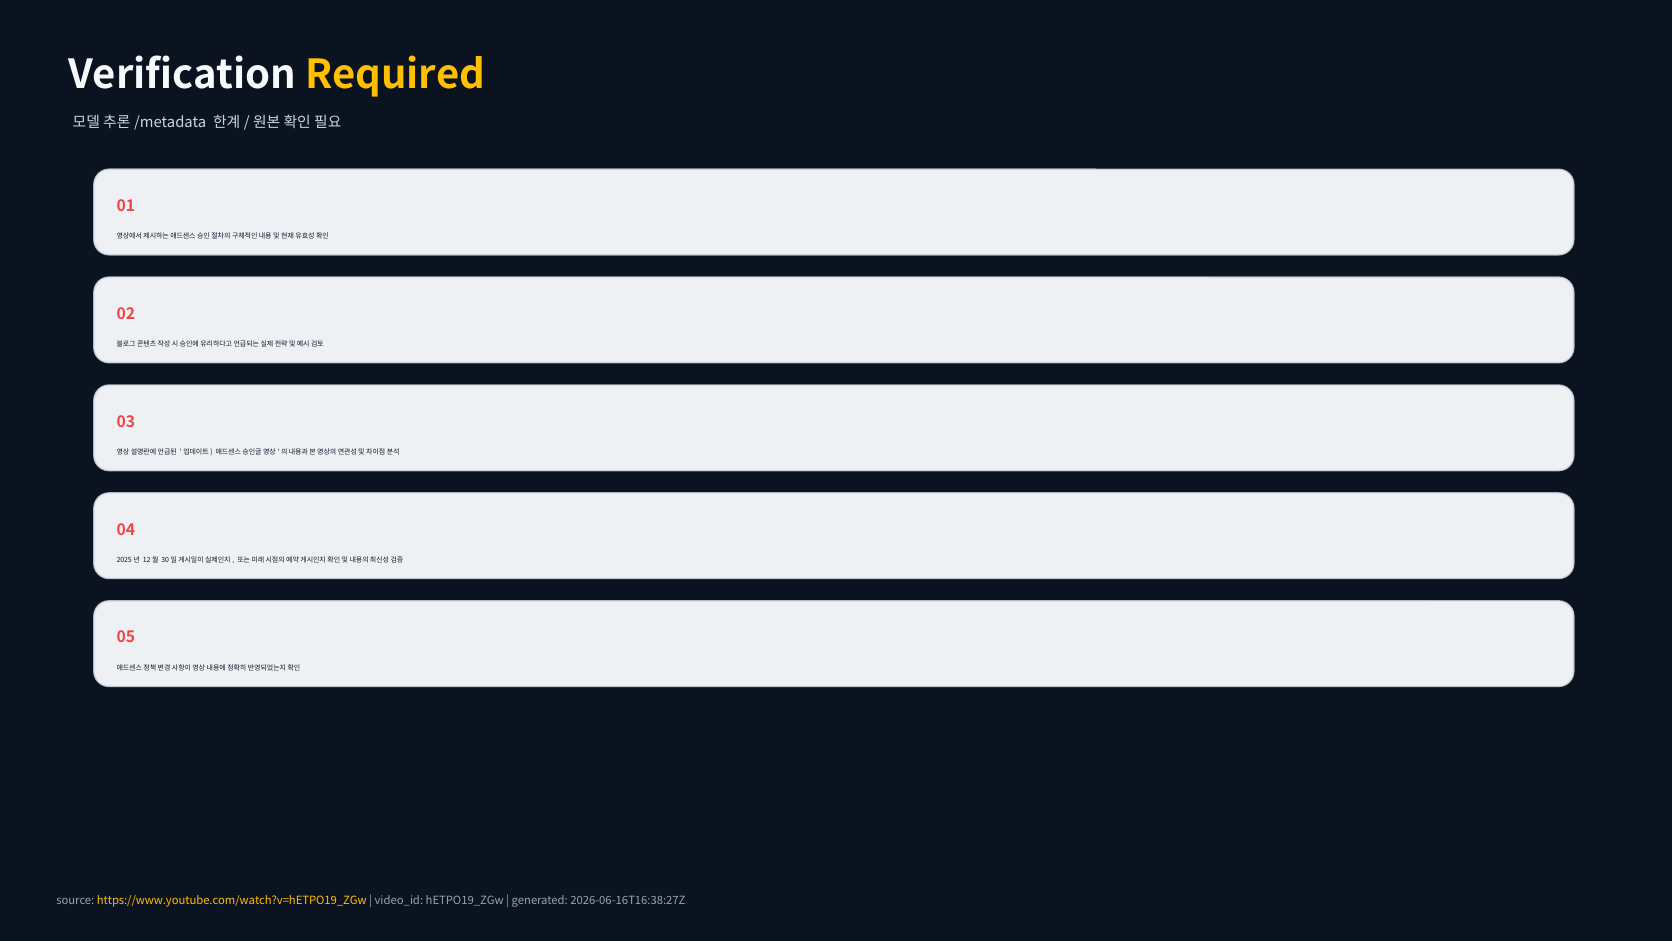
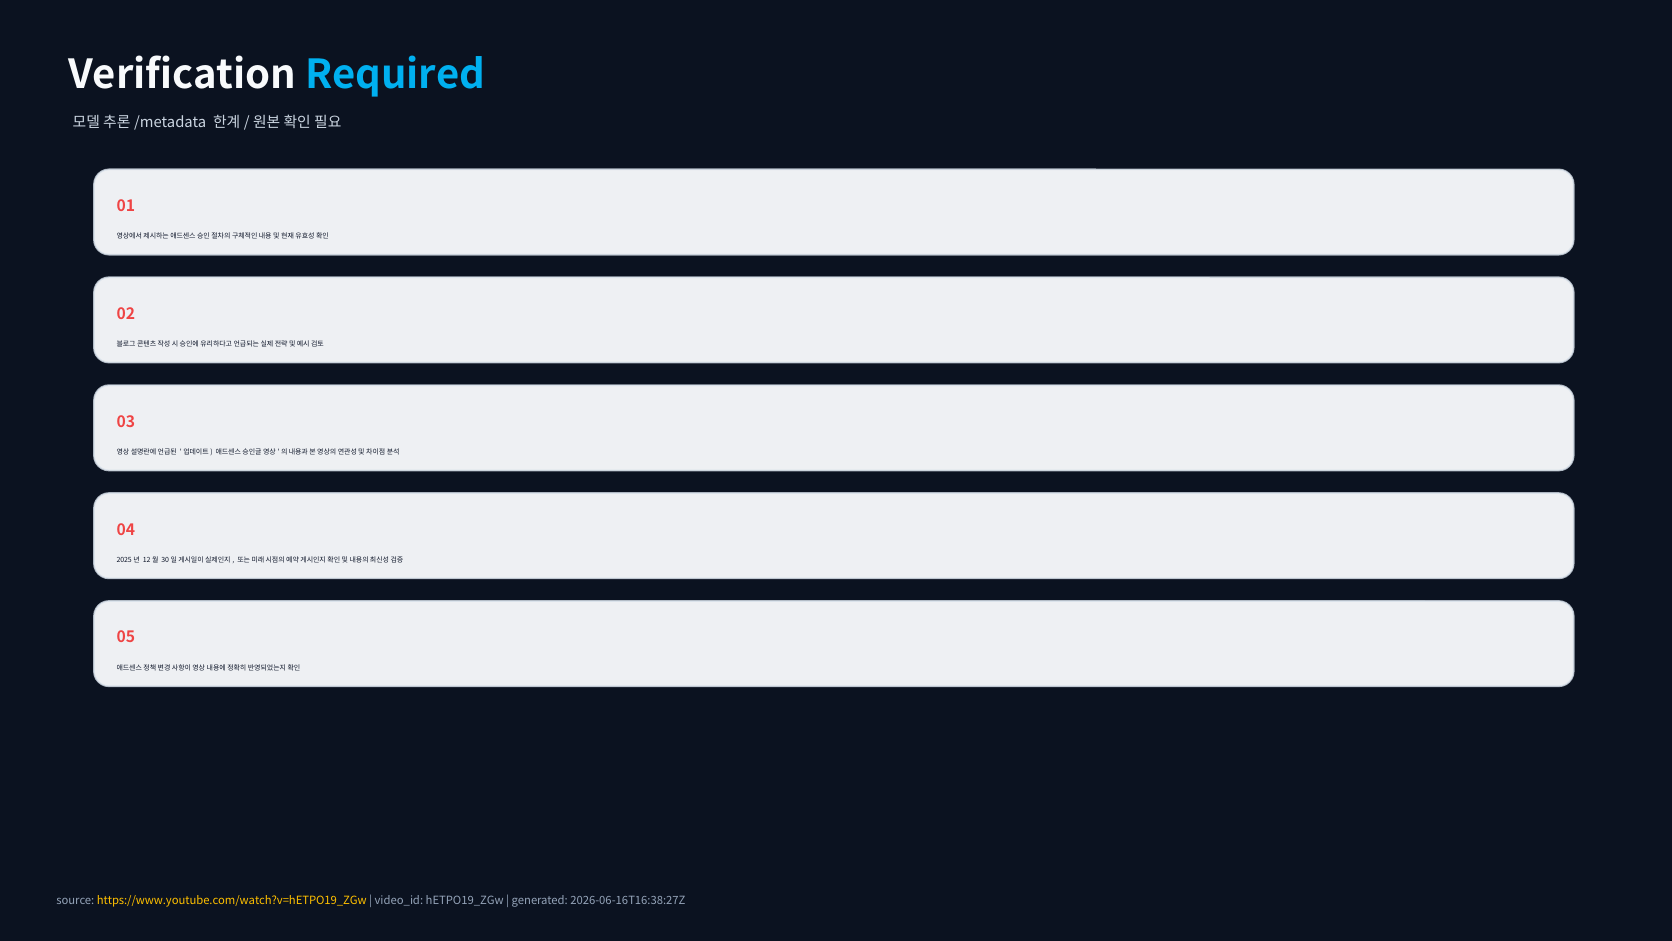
Required colour: yellow -> light blue (395, 75)
